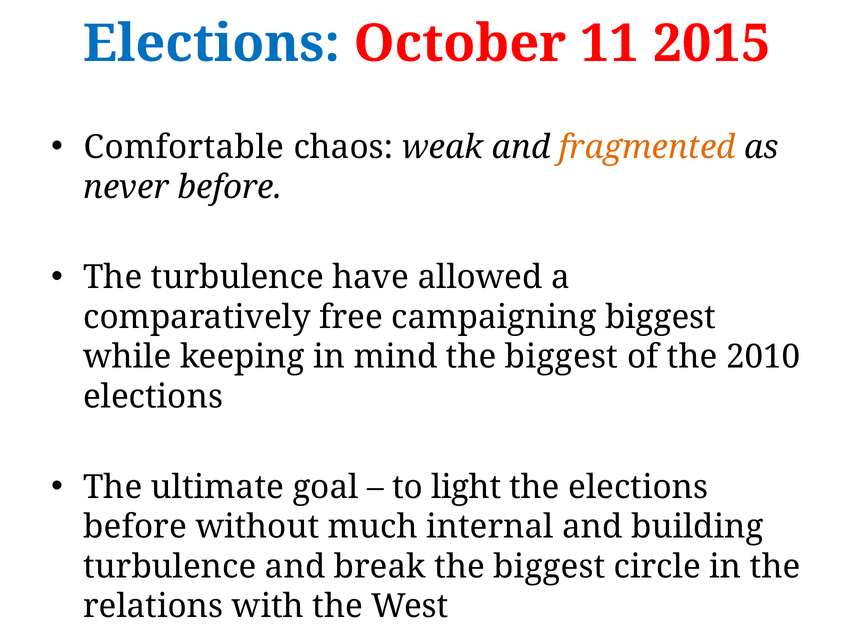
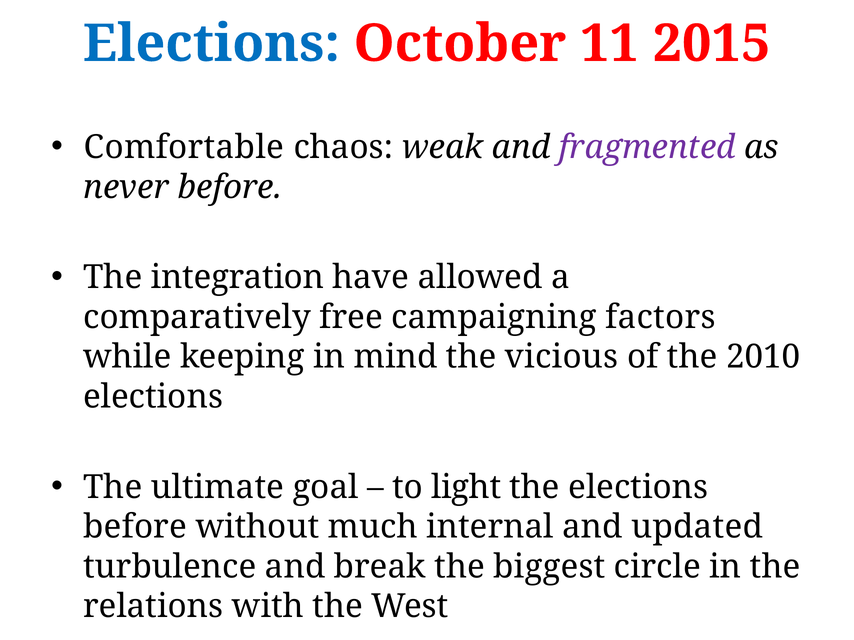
fragmented colour: orange -> purple (647, 147)
The turbulence: turbulence -> integration (238, 278)
campaigning biggest: biggest -> factors (660, 317)
mind the biggest: biggest -> vicious (562, 357)
building: building -> updated (697, 527)
